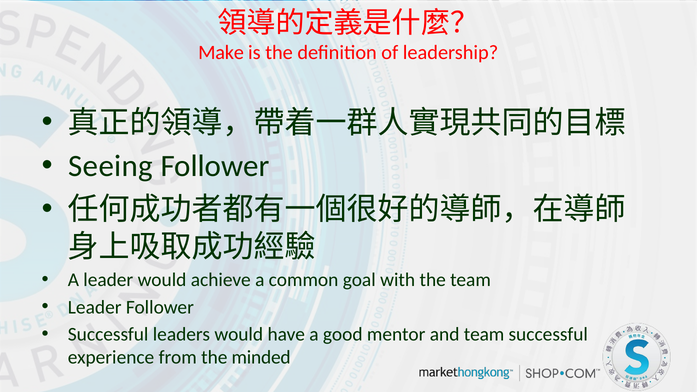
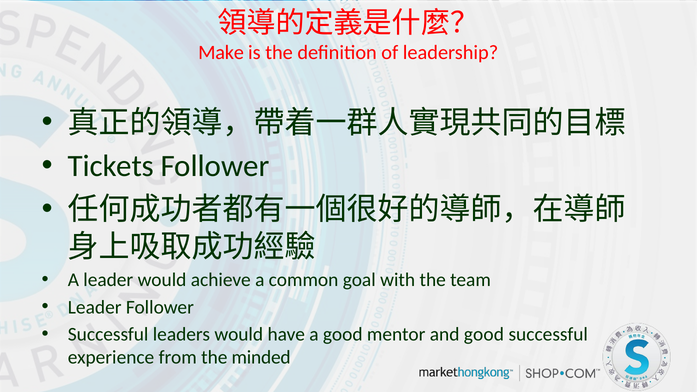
Seeing: Seeing -> Tickets (111, 166)
and team: team -> good (484, 334)
